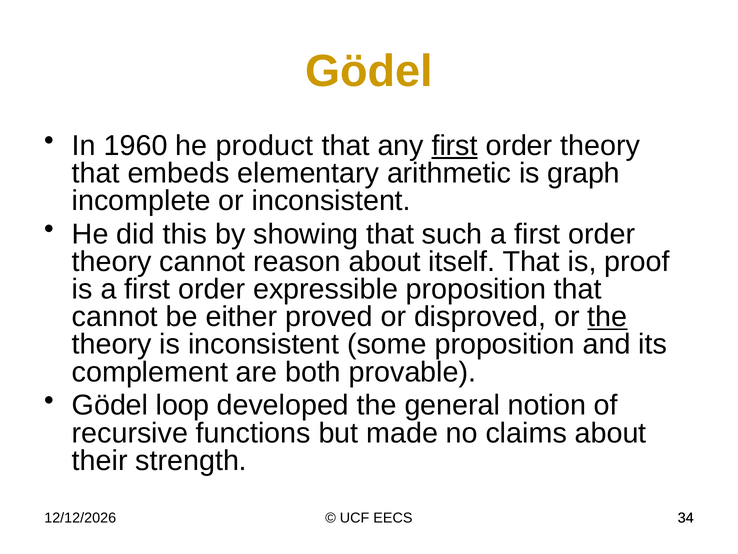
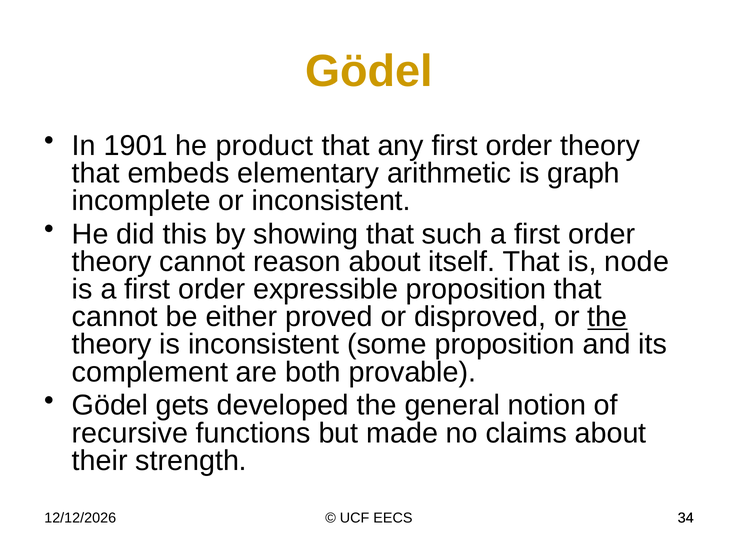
1960: 1960 -> 1901 (136, 145)
first underline: present -> none (455, 145)
proof: proof -> node (637, 261)
loop: loop -> gets (183, 405)
